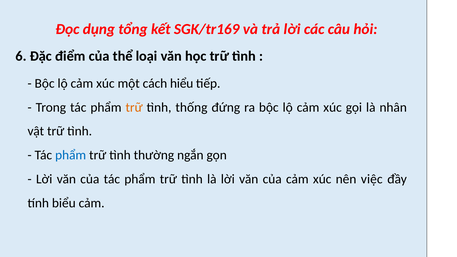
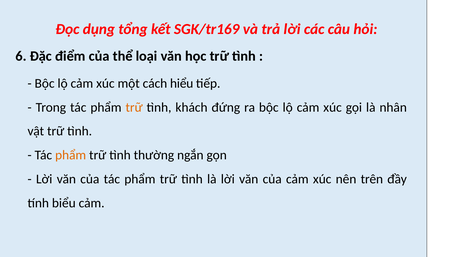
thống: thống -> khách (191, 107)
phẩm colour: blue -> orange (71, 155)
việc: việc -> trên (372, 179)
